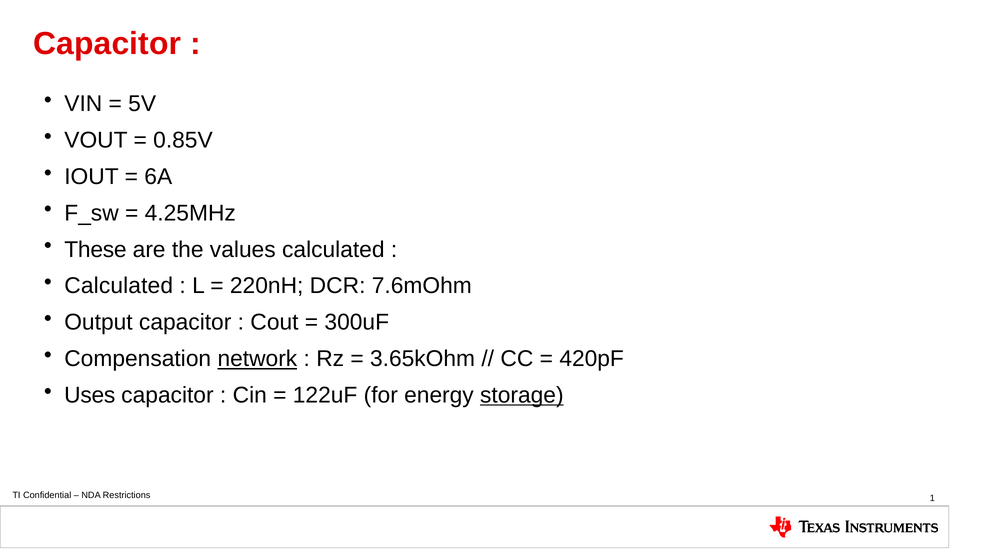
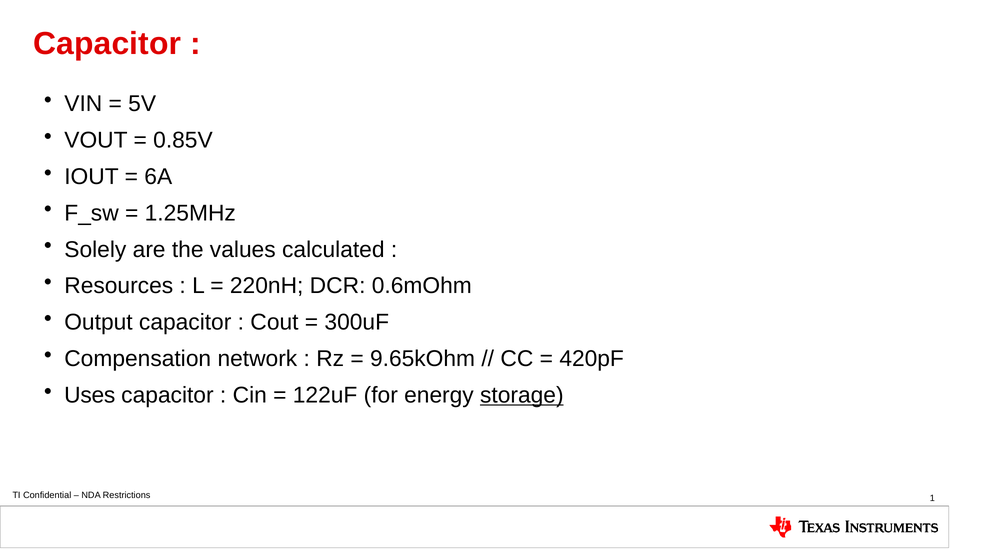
4.25MHz: 4.25MHz -> 1.25MHz (190, 213)
These: These -> Solely (95, 250)
Calculated: Calculated -> Resources (119, 286)
7.6mOhm: 7.6mOhm -> 0.6mOhm (422, 286)
network underline: present -> none (257, 359)
3.65kOhm: 3.65kOhm -> 9.65kOhm (423, 359)
